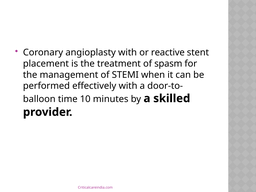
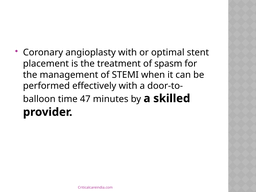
reactive: reactive -> optimal (168, 53)
10: 10 -> 47 (85, 99)
